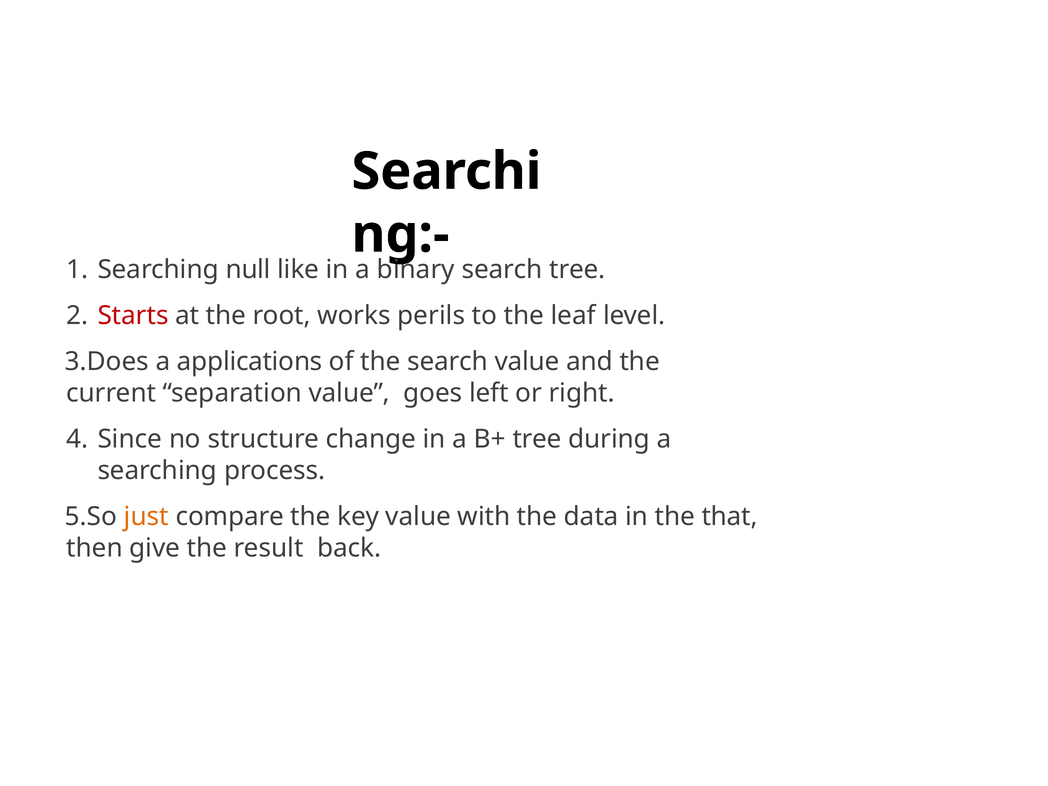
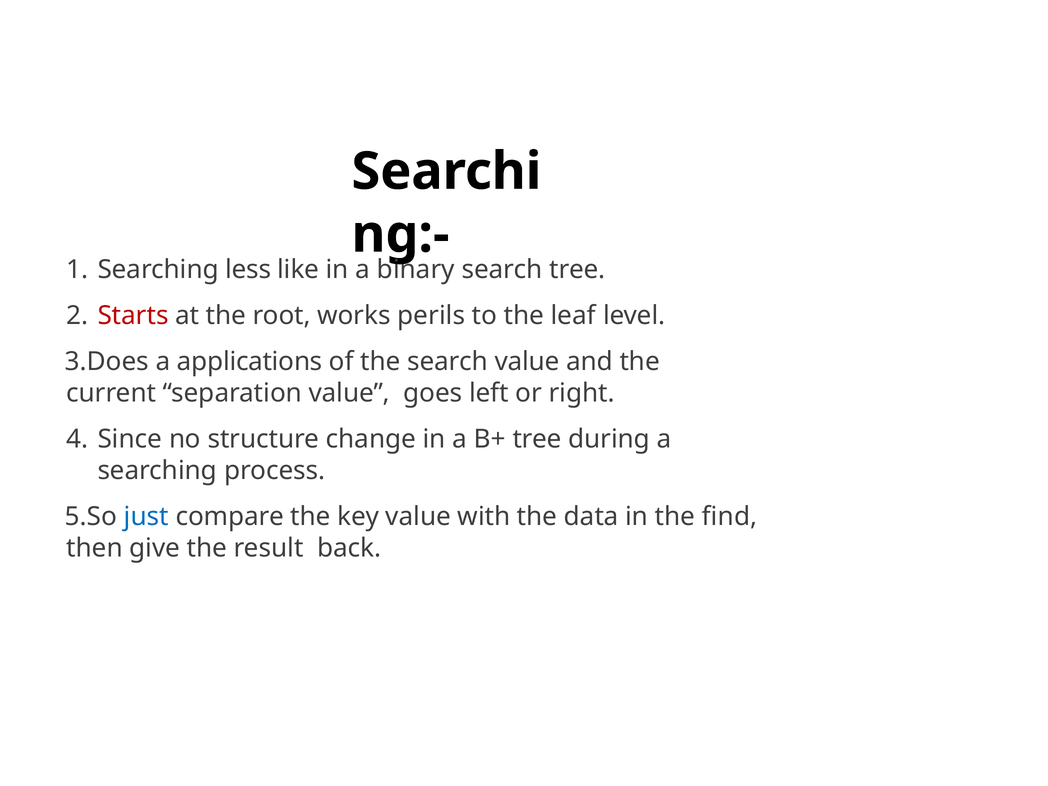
null: null -> less (248, 270)
just colour: orange -> blue (146, 517)
that: that -> find (729, 517)
